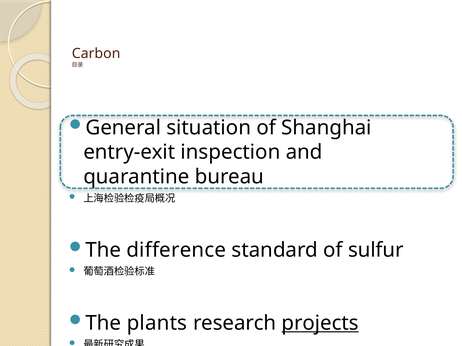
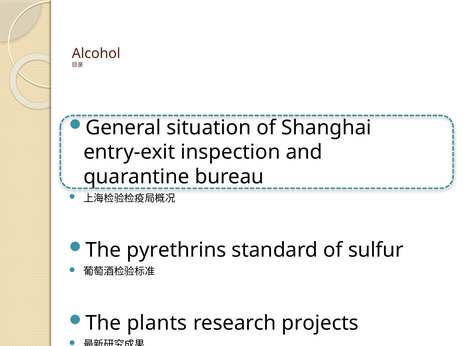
Carbon: Carbon -> Alcohol (96, 54)
difference: difference -> pyrethrins (176, 250)
projects underline: present -> none (320, 323)
